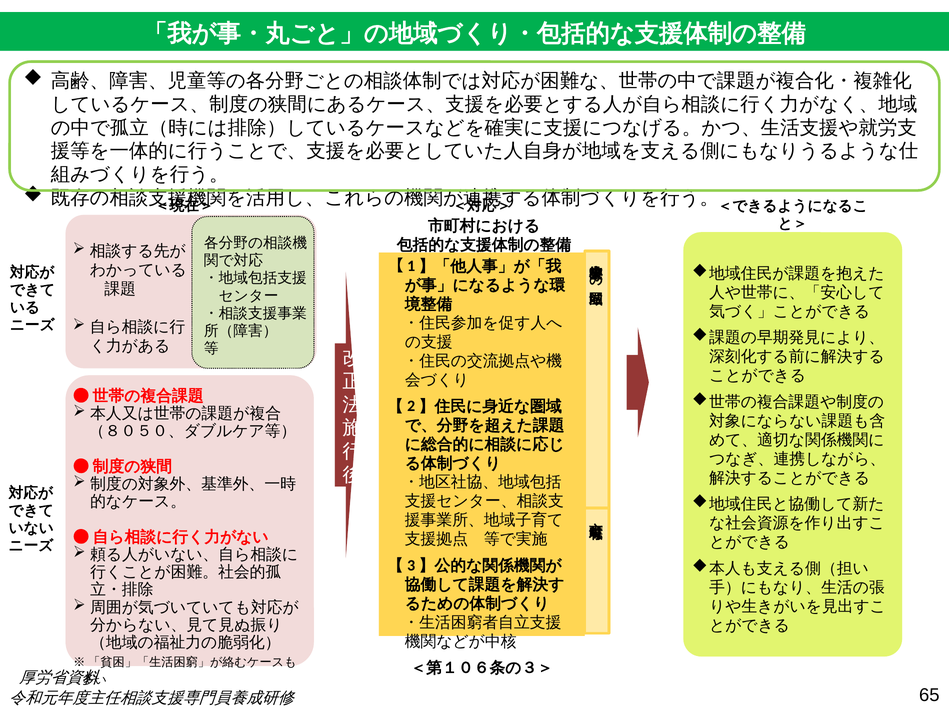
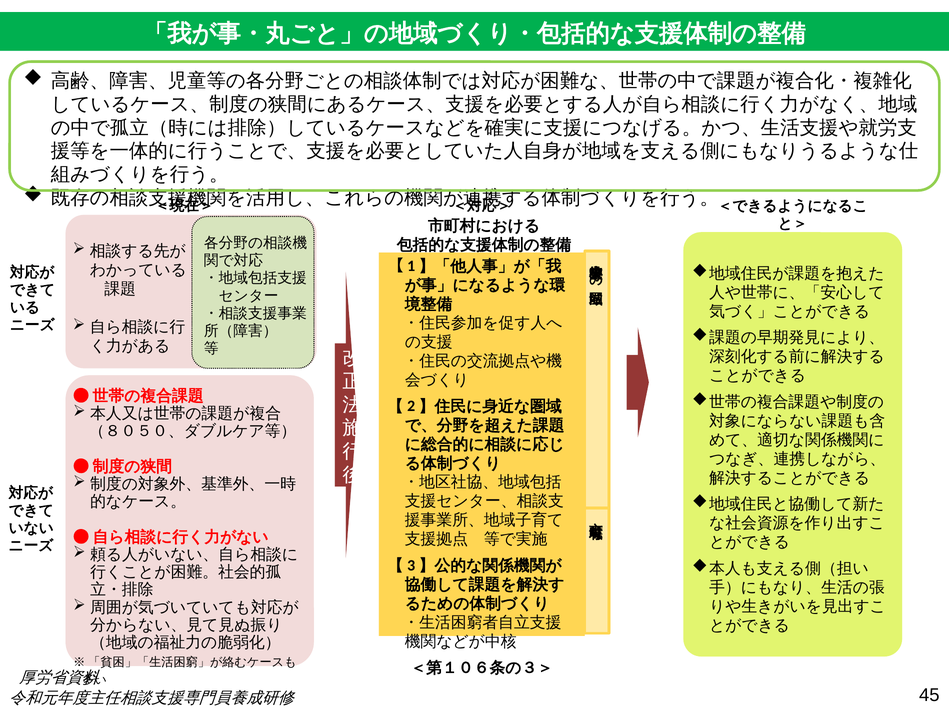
65: 65 -> 45 (929, 695)
